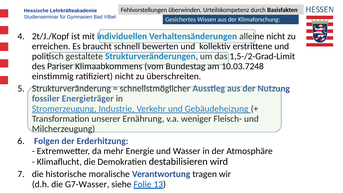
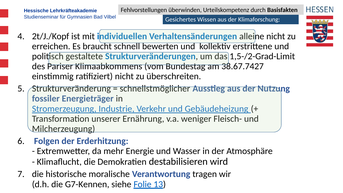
10.03.7248: 10.03.7248 -> 38.67.7427 (243, 66)
G7-Wasser: G7-Wasser -> G7-Kennen (87, 184)
